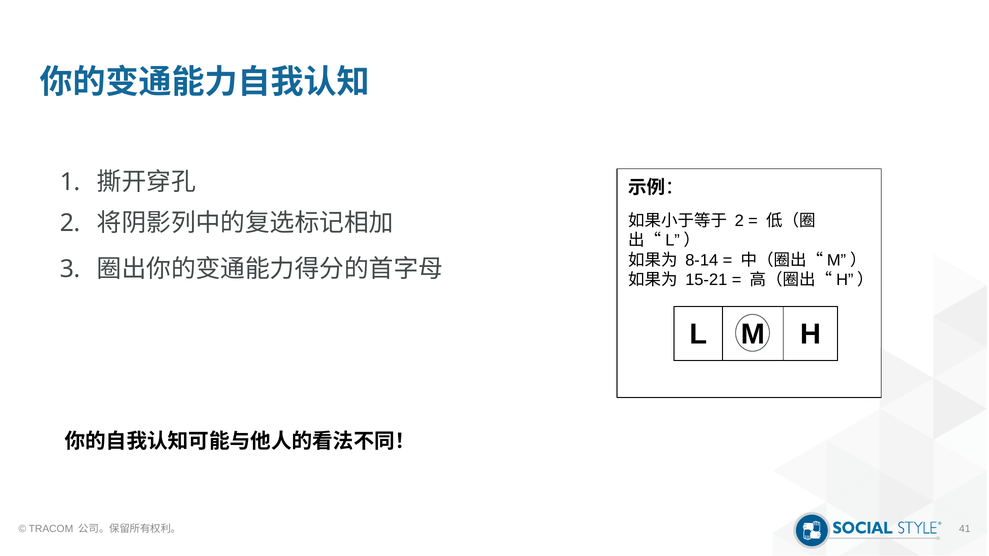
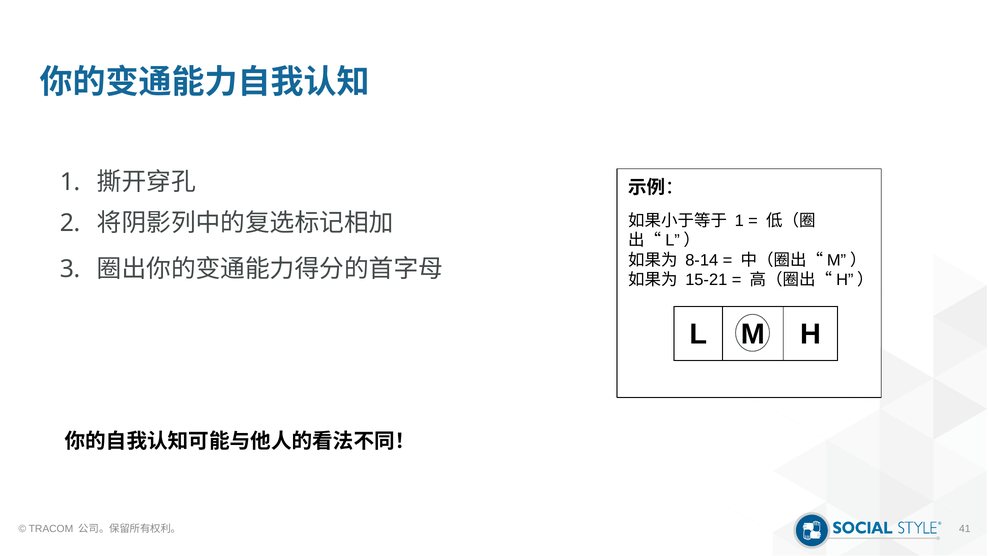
2: 2 -> 1 (739, 221)
